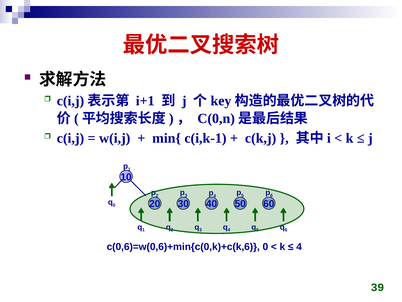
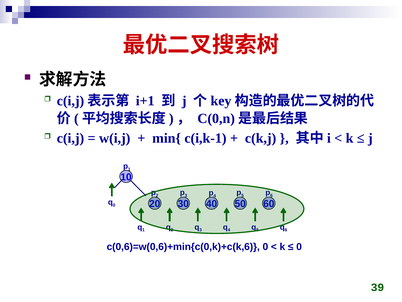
4: 4 -> 0 (299, 247)
